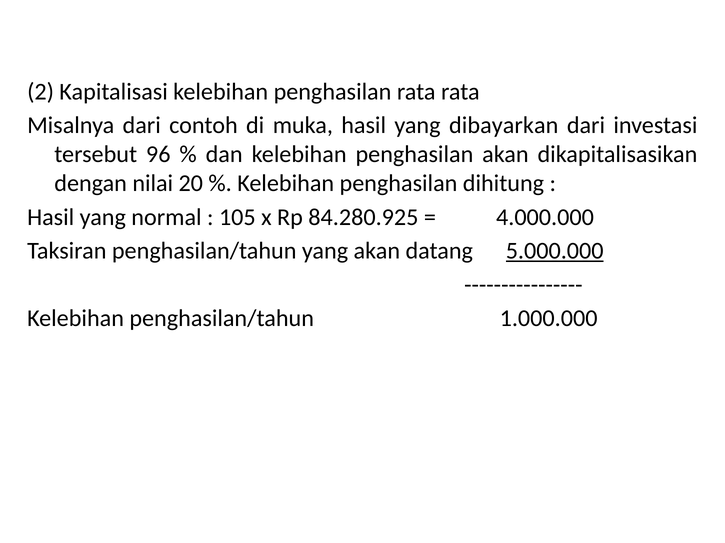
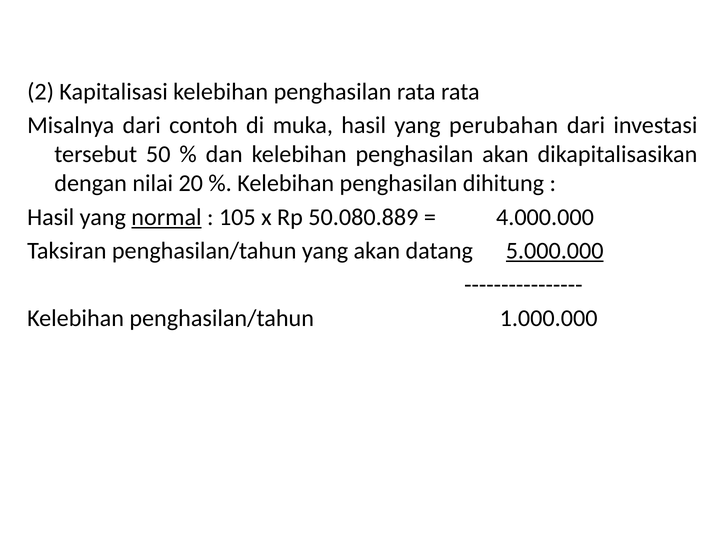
dibayarkan: dibayarkan -> perubahan (504, 126)
96: 96 -> 50 (158, 155)
normal underline: none -> present (166, 217)
84.280.925: 84.280.925 -> 50.080.889 (363, 217)
